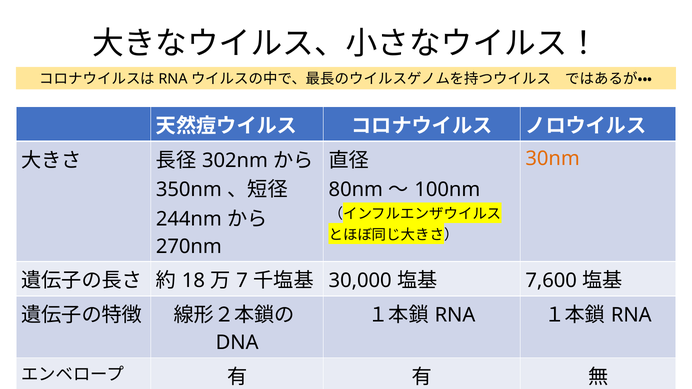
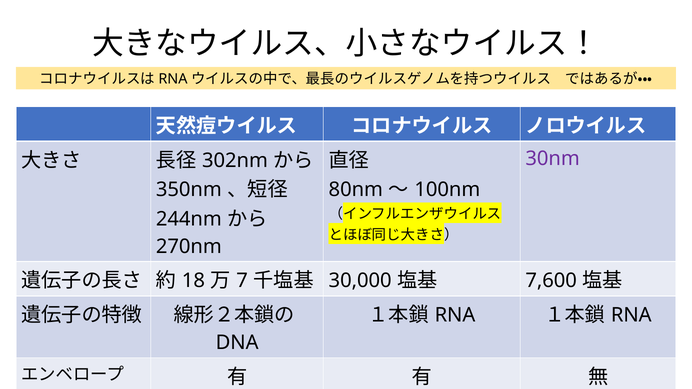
30nm colour: orange -> purple (553, 159)
